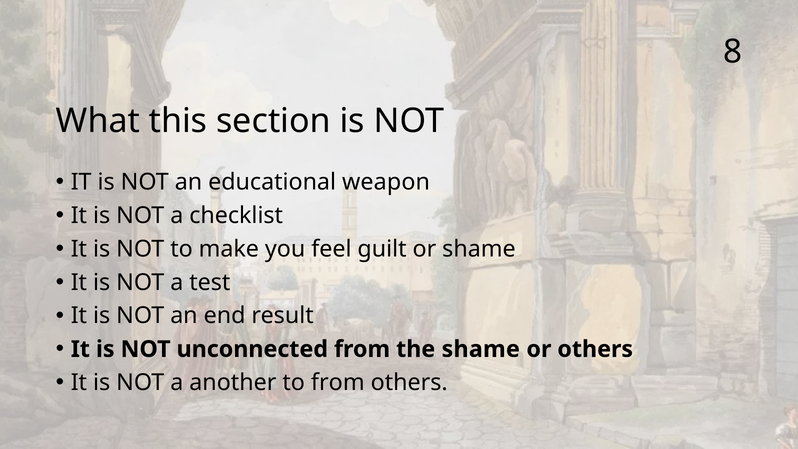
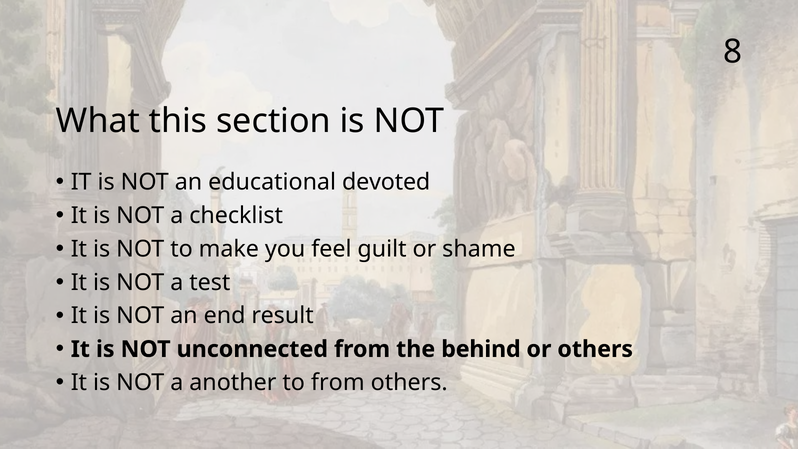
weapon: weapon -> devoted (386, 182)
the shame: shame -> behind (481, 349)
